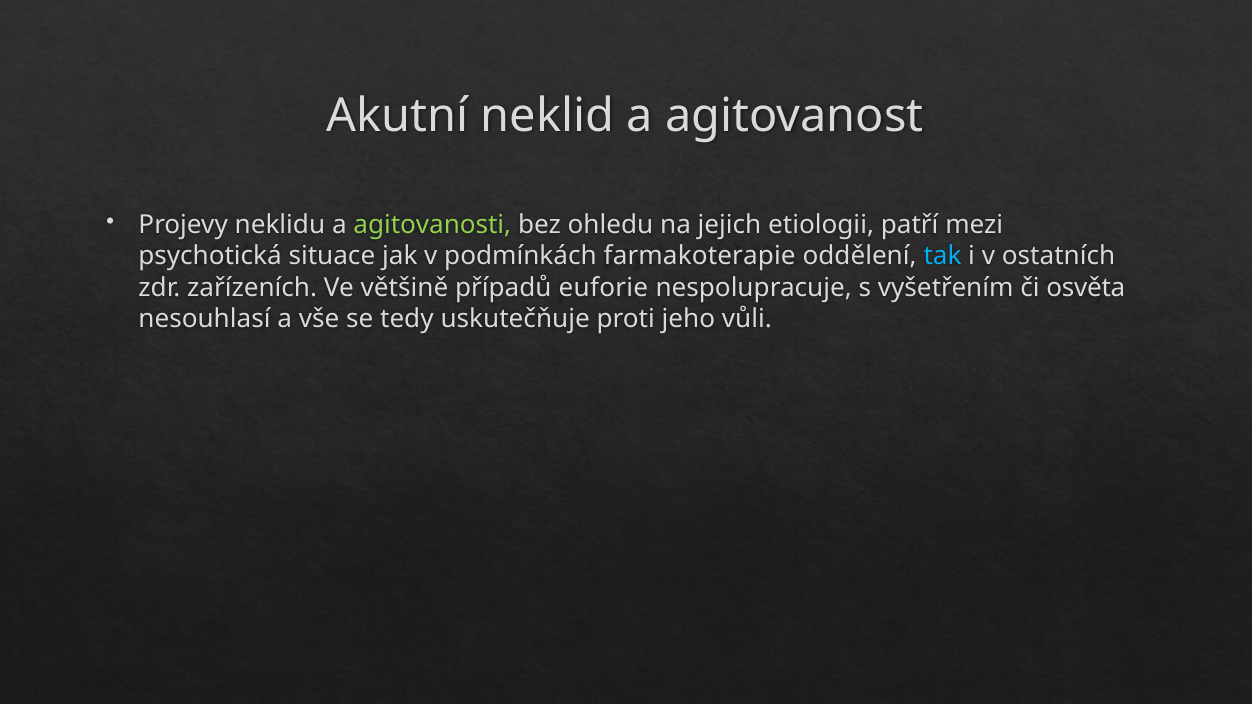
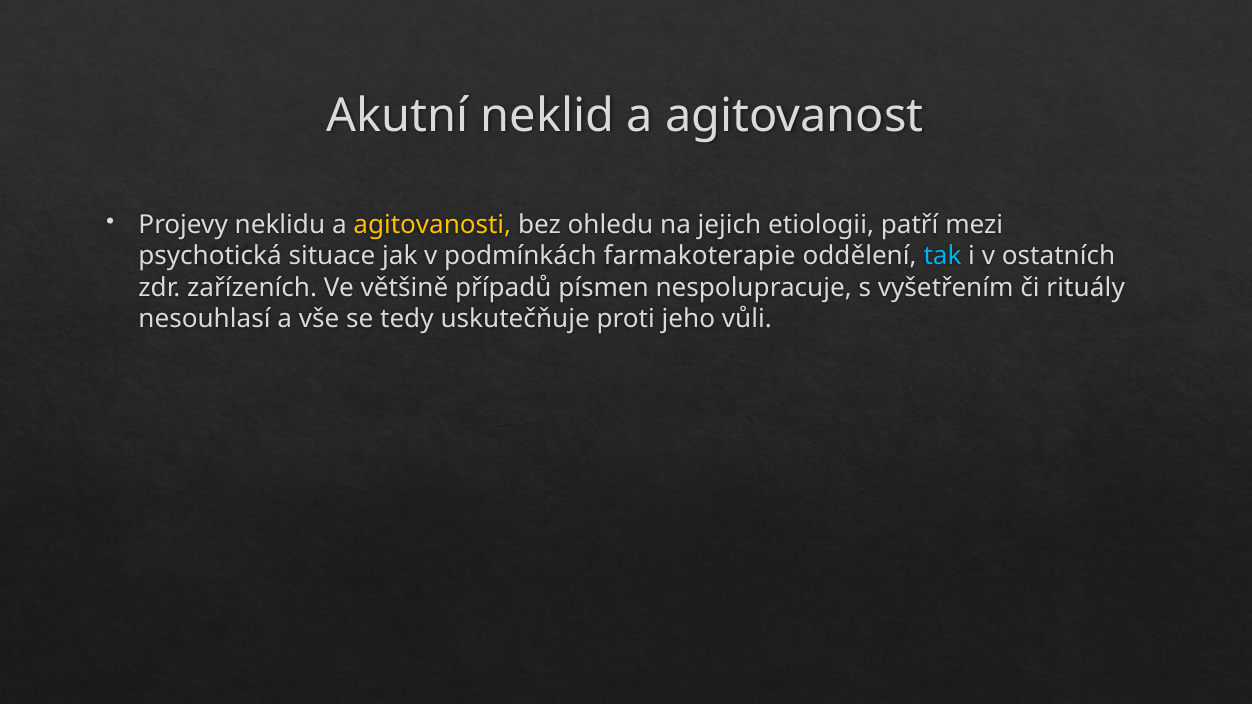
agitovanosti colour: light green -> yellow (432, 225)
euforie: euforie -> písmen (604, 288)
osvěta: osvěta -> rituály (1086, 288)
